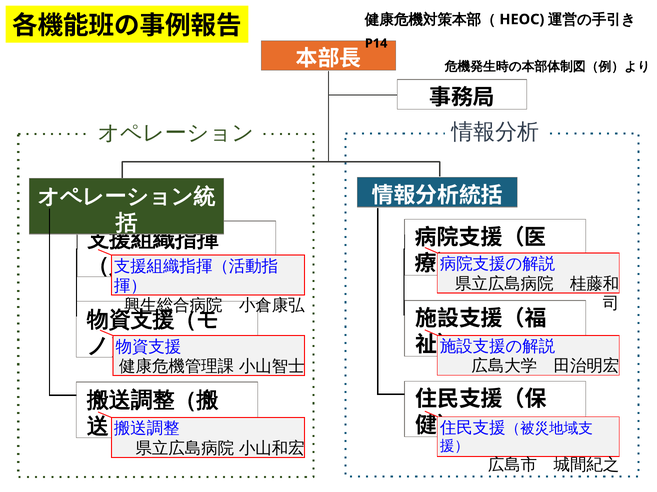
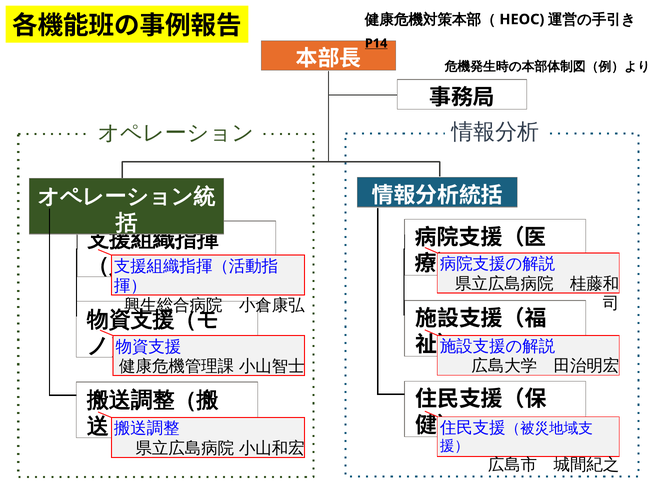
P14 underline: none -> present (376, 43)
